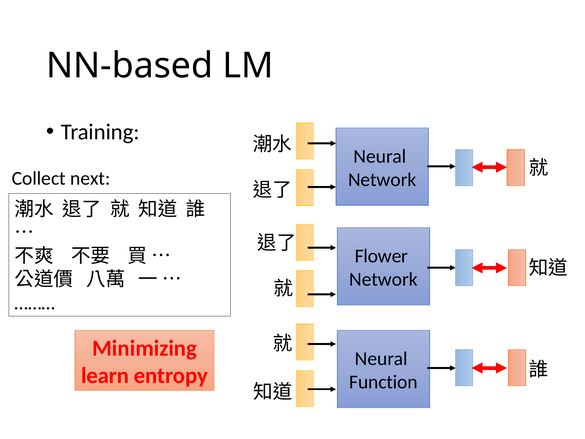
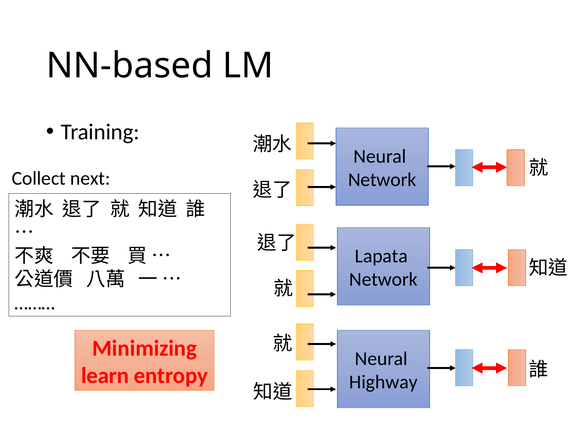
Flower: Flower -> Lapata (381, 256)
Function: Function -> Highway (383, 382)
